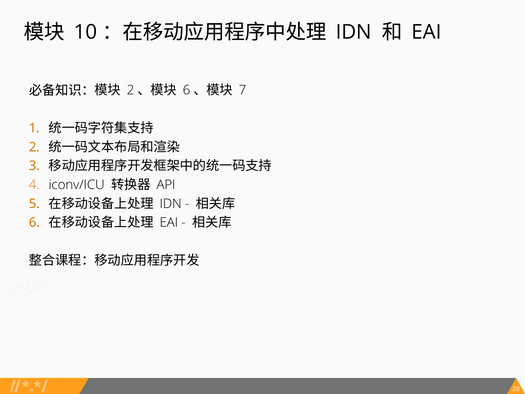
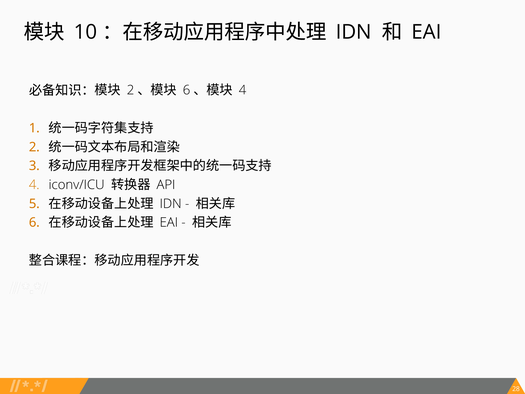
7: 7 -> 4 (243, 90)
